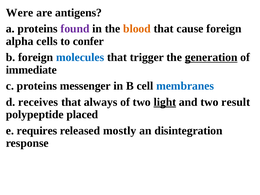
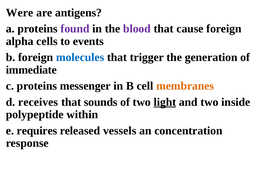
blood colour: orange -> purple (137, 29)
confer: confer -> events (88, 41)
generation underline: present -> none (211, 57)
membranes colour: blue -> orange (185, 86)
always: always -> sounds (101, 102)
result: result -> inside (236, 102)
placed: placed -> within (82, 115)
mostly: mostly -> vessels (120, 131)
disintegration: disintegration -> concentration (188, 131)
